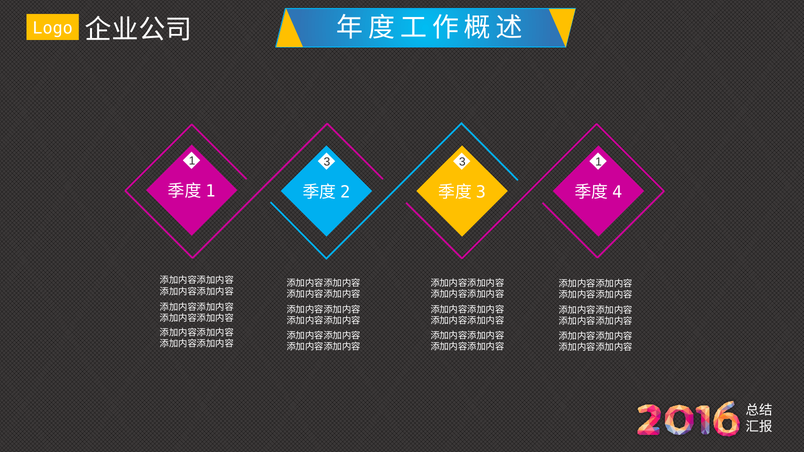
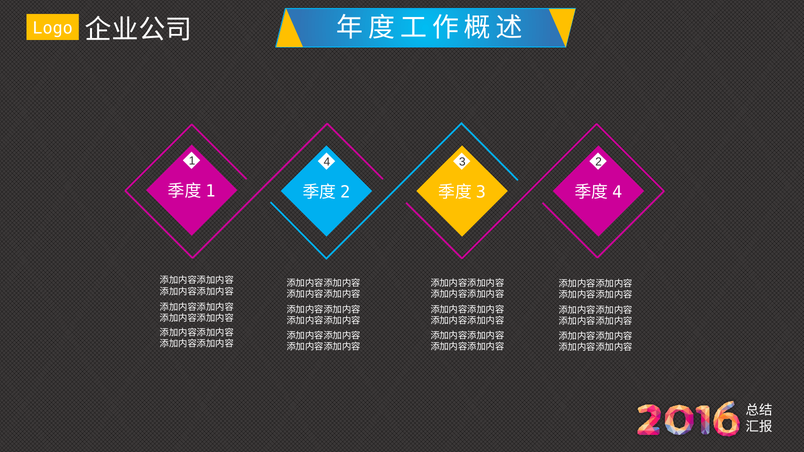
1 3: 3 -> 4 (327, 162)
3 1: 1 -> 2 (599, 162)
